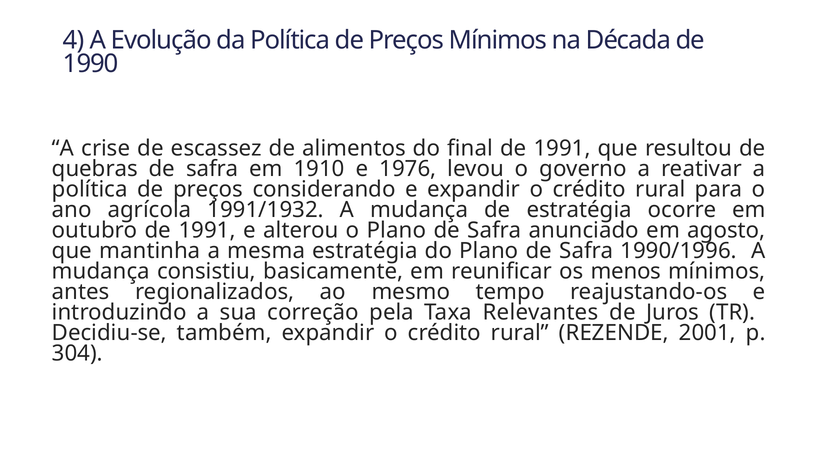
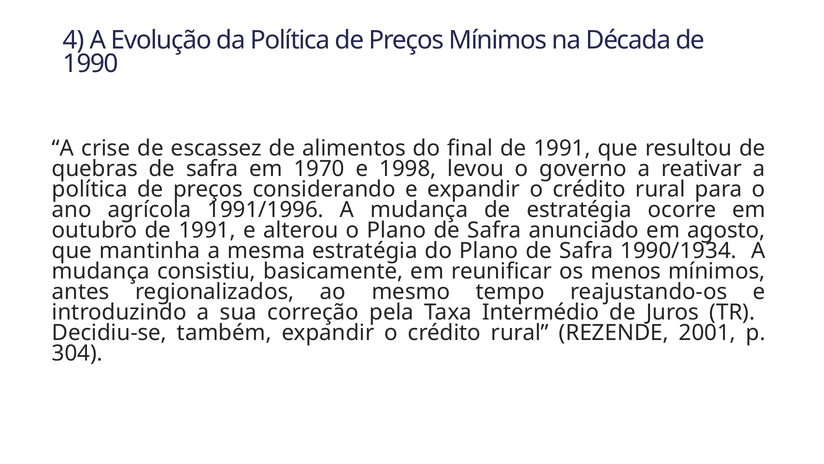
1910: 1910 -> 1970 (319, 169)
1976: 1976 -> 1998 (408, 169)
1991/1932: 1991/1932 -> 1991/1996 (266, 210)
1990/1996: 1990/1996 -> 1990/1934 (679, 250)
Relevantes: Relevantes -> Intermédio (541, 312)
